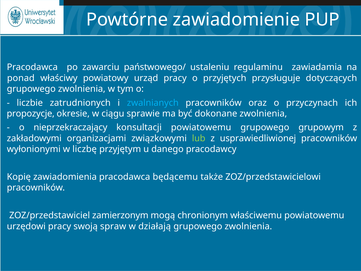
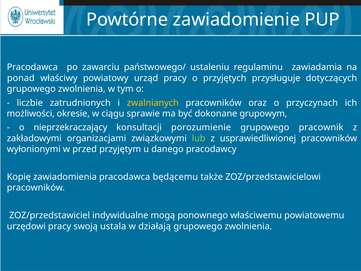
zwalnianych colour: light blue -> yellow (153, 103)
propozycje: propozycje -> możliwości (31, 114)
dokonane zwolnienia: zwolnienia -> grupowym (263, 114)
konsultacji powiatowemu: powiatowemu -> porozumienie (201, 127)
grupowym: grupowym -> pracownik (321, 127)
liczbę: liczbę -> przed (85, 149)
zamierzonym: zamierzonym -> indywidualne (120, 215)
chronionym: chronionym -> ponownego (203, 215)
spraw: spraw -> ustala (113, 226)
